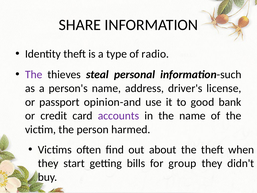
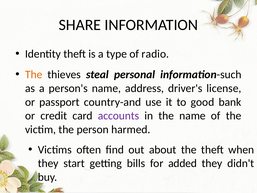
The colour: purple -> orange (34, 74)
opinion-and: opinion-and -> country-and (113, 102)
group: group -> added (183, 163)
